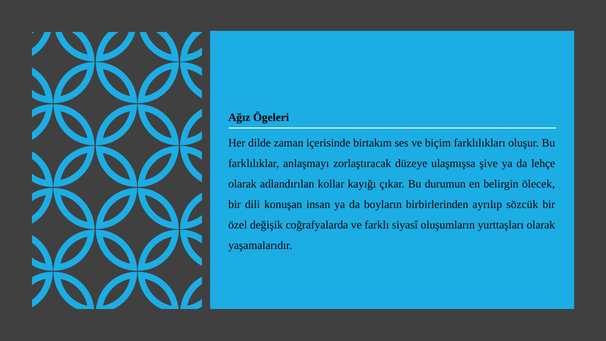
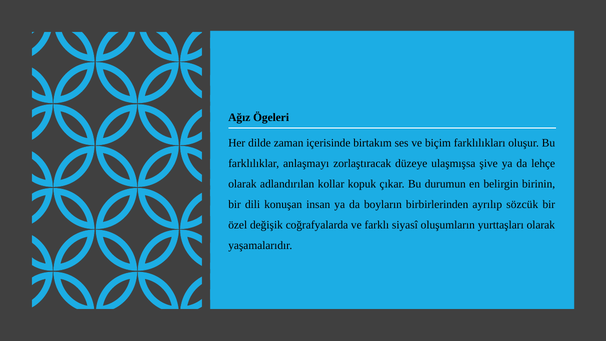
kayığı: kayığı -> kopuk (362, 184)
ölecek: ölecek -> birinin (539, 184)
